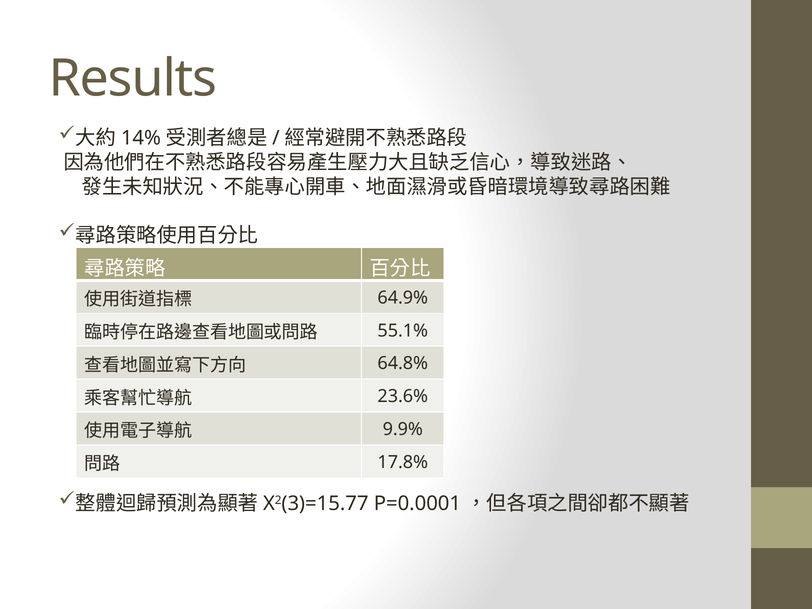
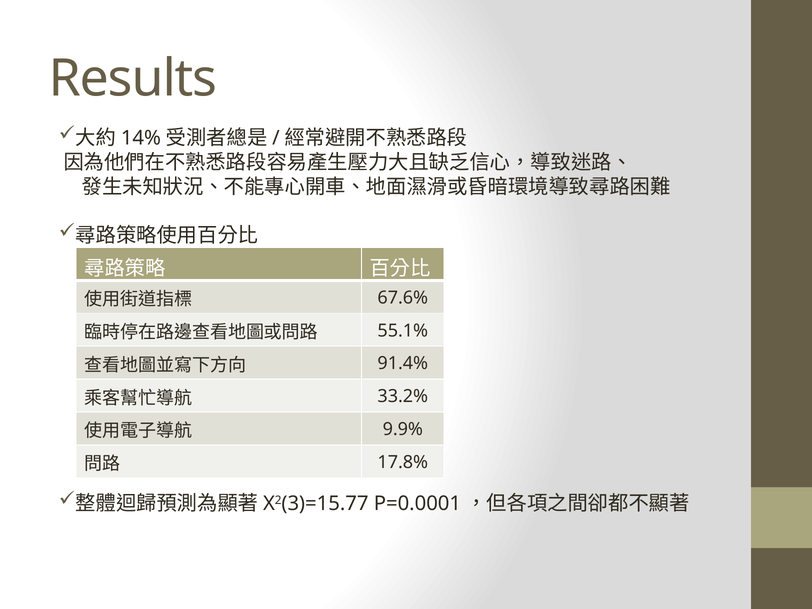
64.9%: 64.9% -> 67.6% (403, 298)
64.8%: 64.8% -> 91.4% (403, 364)
23.6%: 23.6% -> 33.2% (403, 396)
